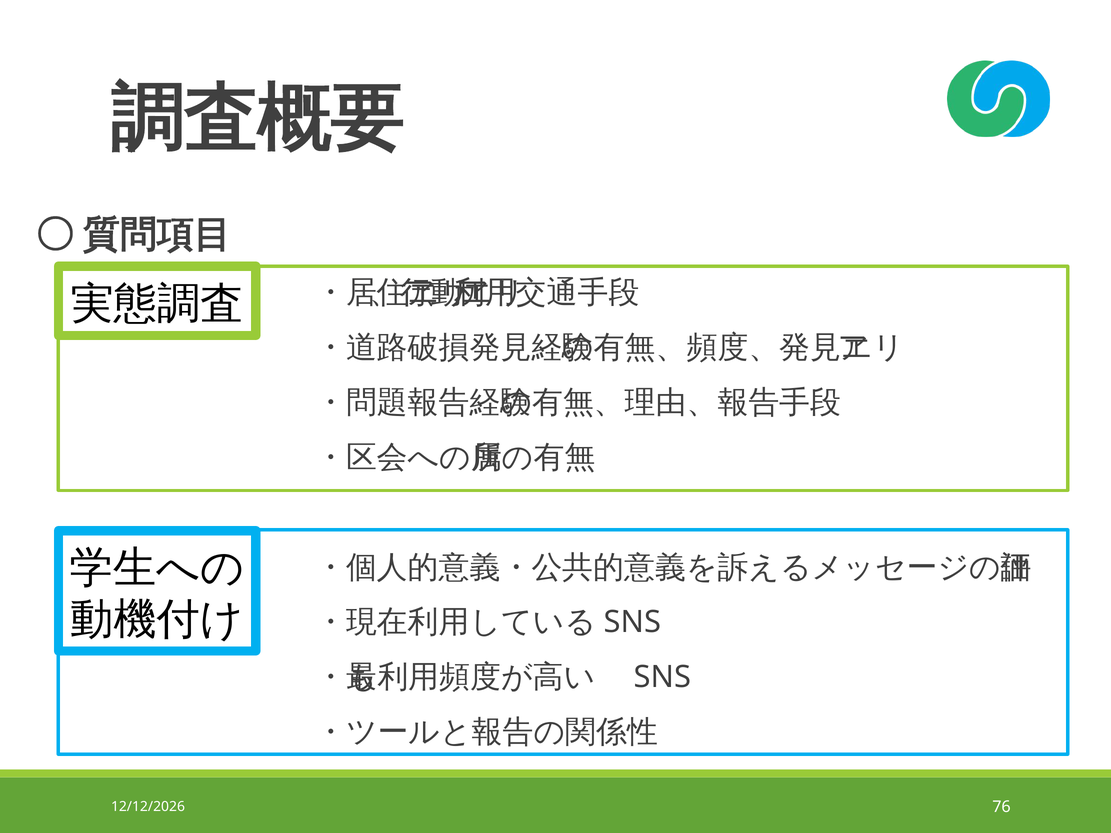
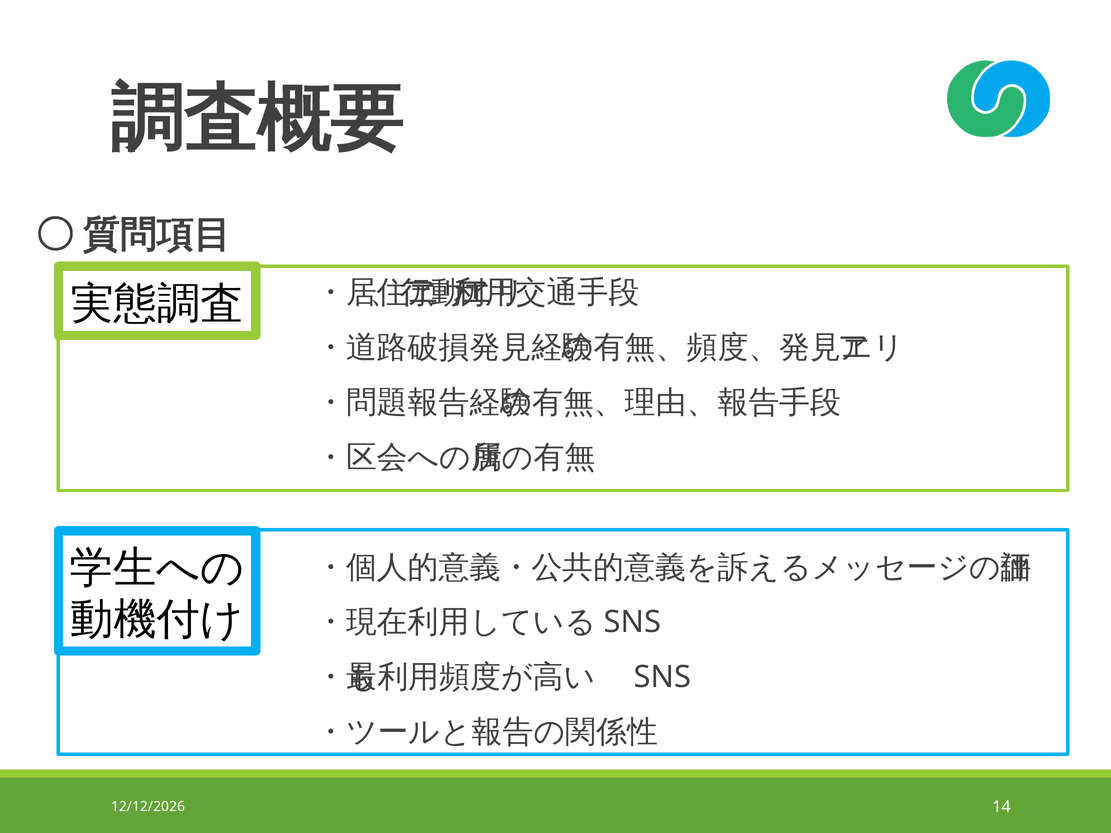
76: 76 -> 14 (1001, 807)
